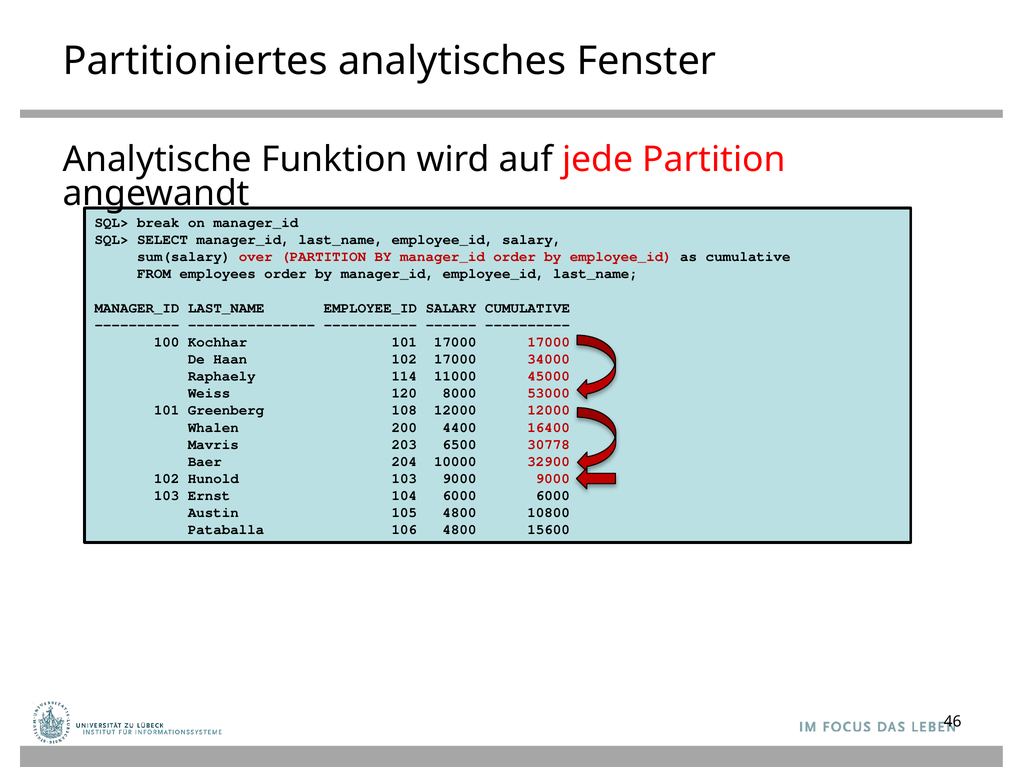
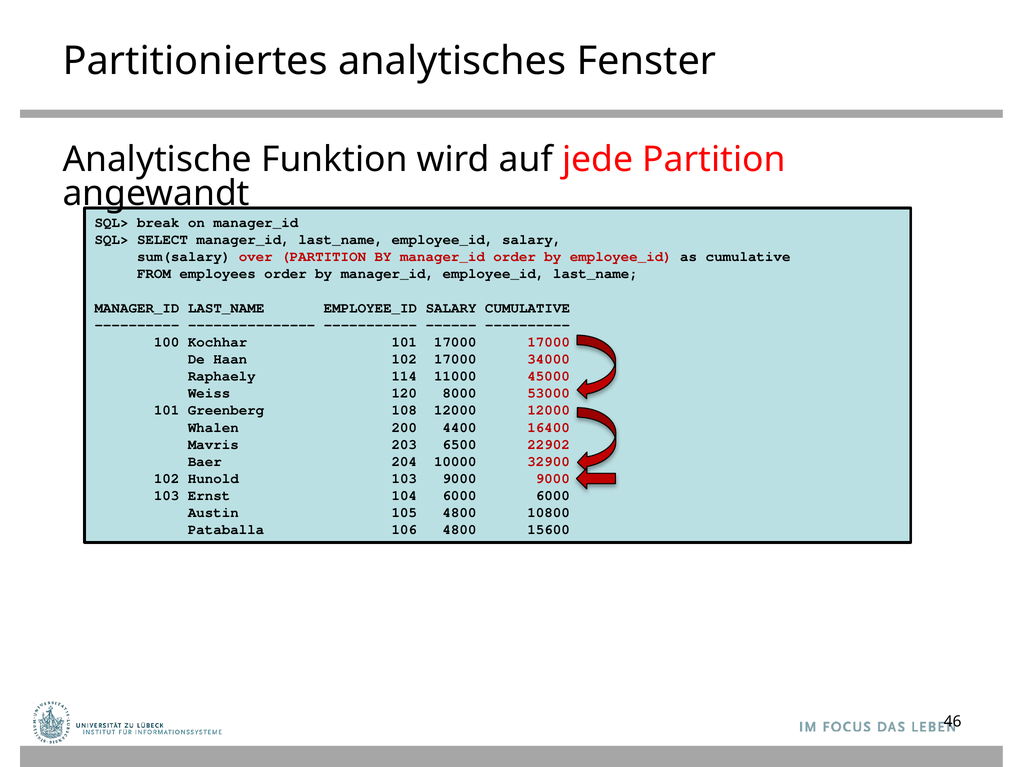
30778: 30778 -> 22902 (549, 445)
